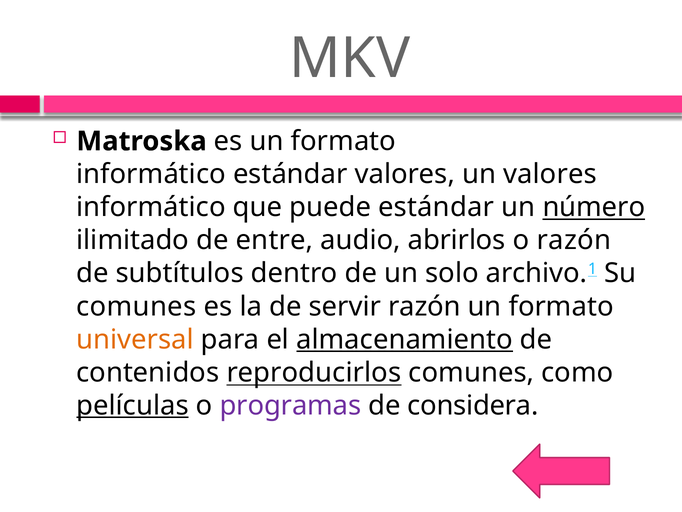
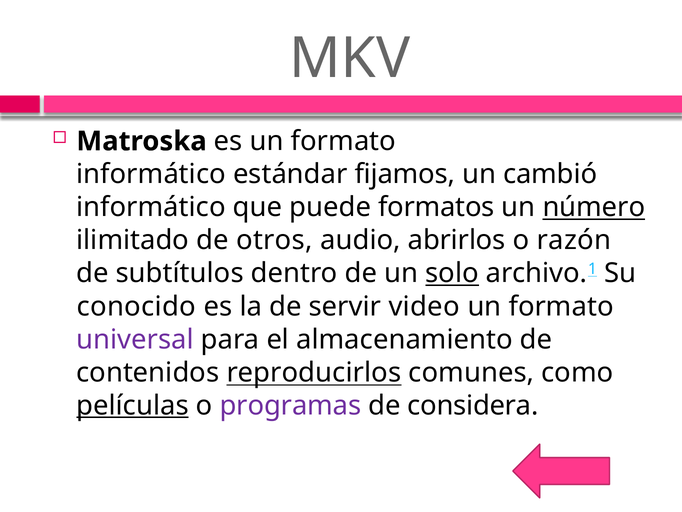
estándar valores: valores -> fijamos (405, 174)
un valores: valores -> cambió (550, 174)
puede estándar: estándar -> formatos (436, 207)
entre: entre -> otros (274, 240)
solo underline: none -> present (452, 273)
comunes: comunes -> conocido (136, 306)
servir razón: razón -> video (424, 306)
universal colour: orange -> purple (135, 339)
almacenamiento underline: present -> none (405, 339)
